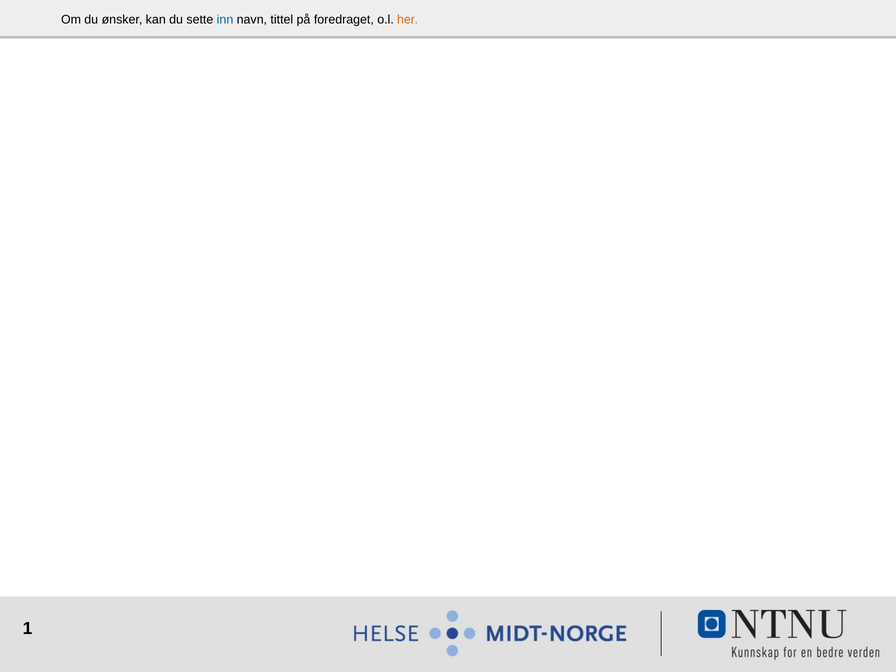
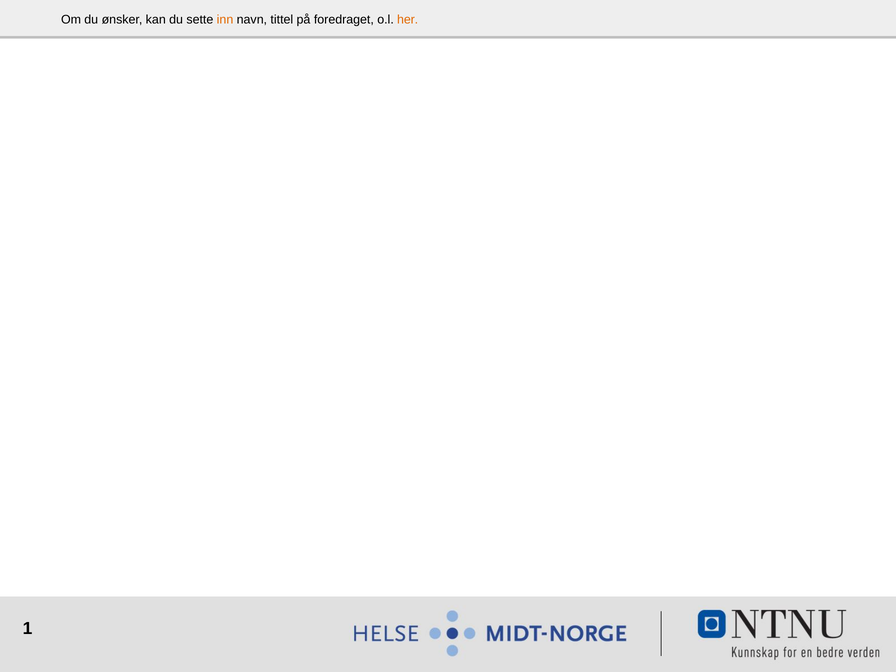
inn colour: blue -> orange (225, 20)
